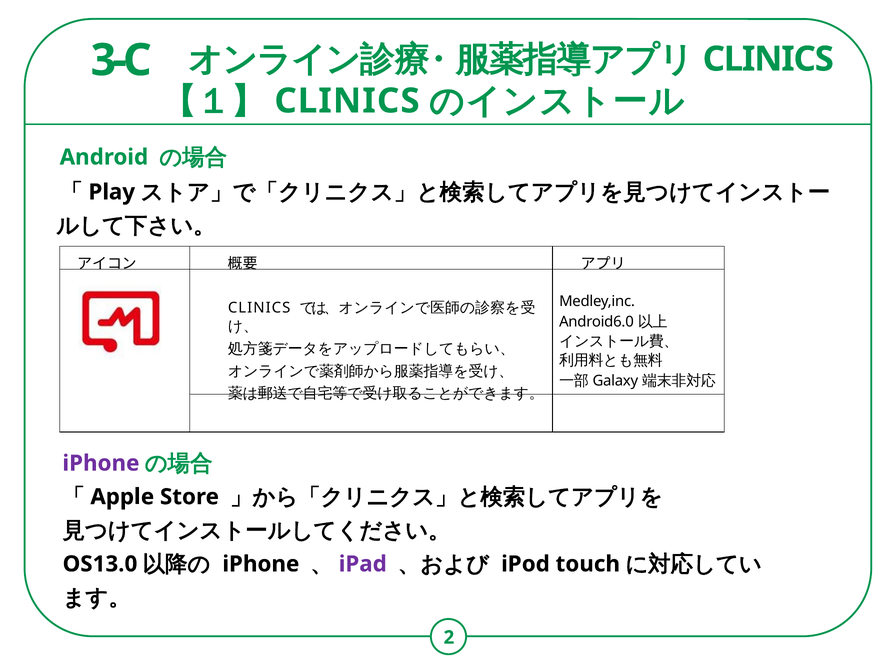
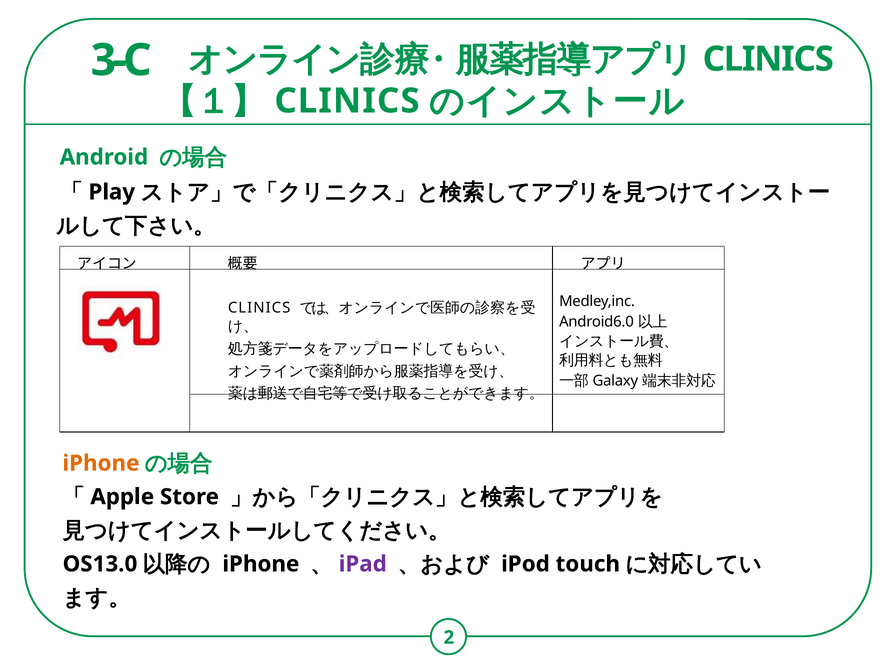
iPhone colour: purple -> orange (101, 463)
